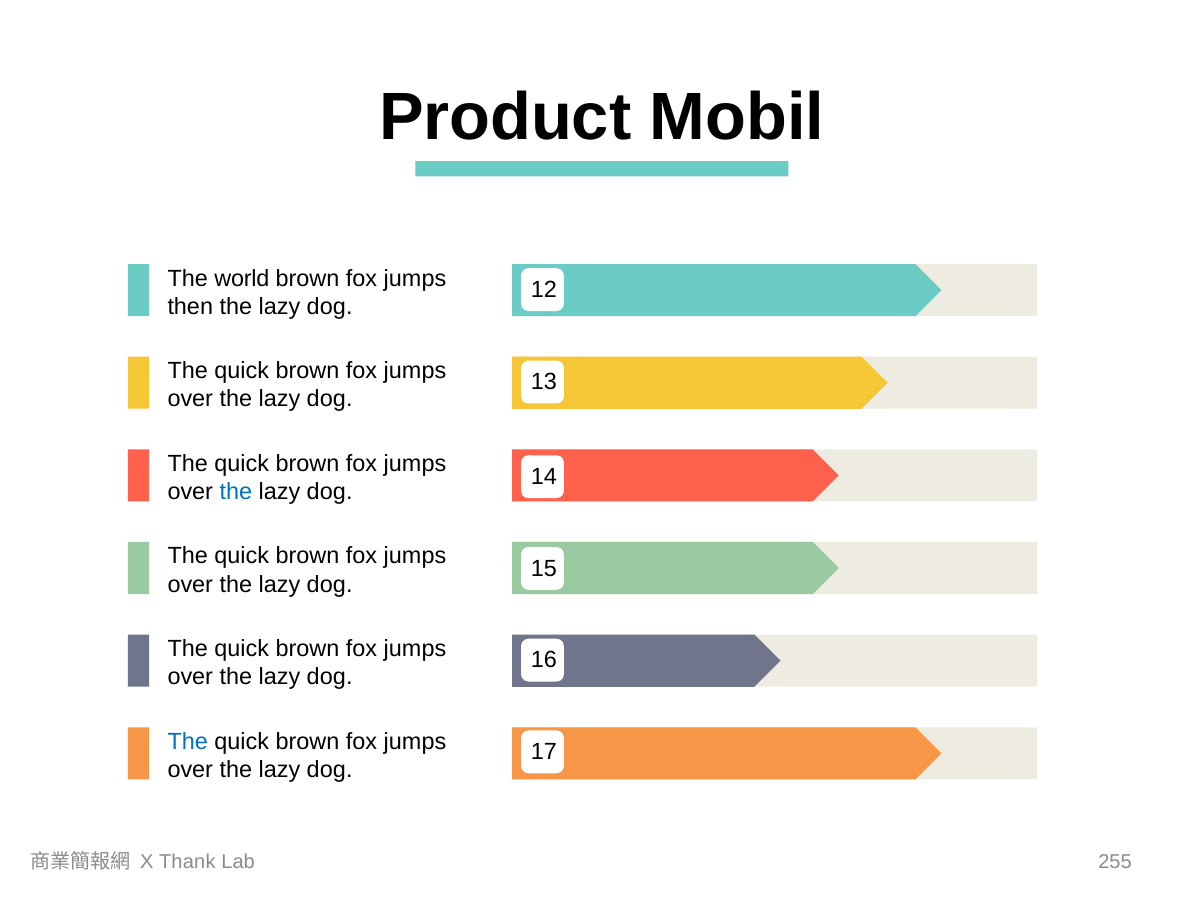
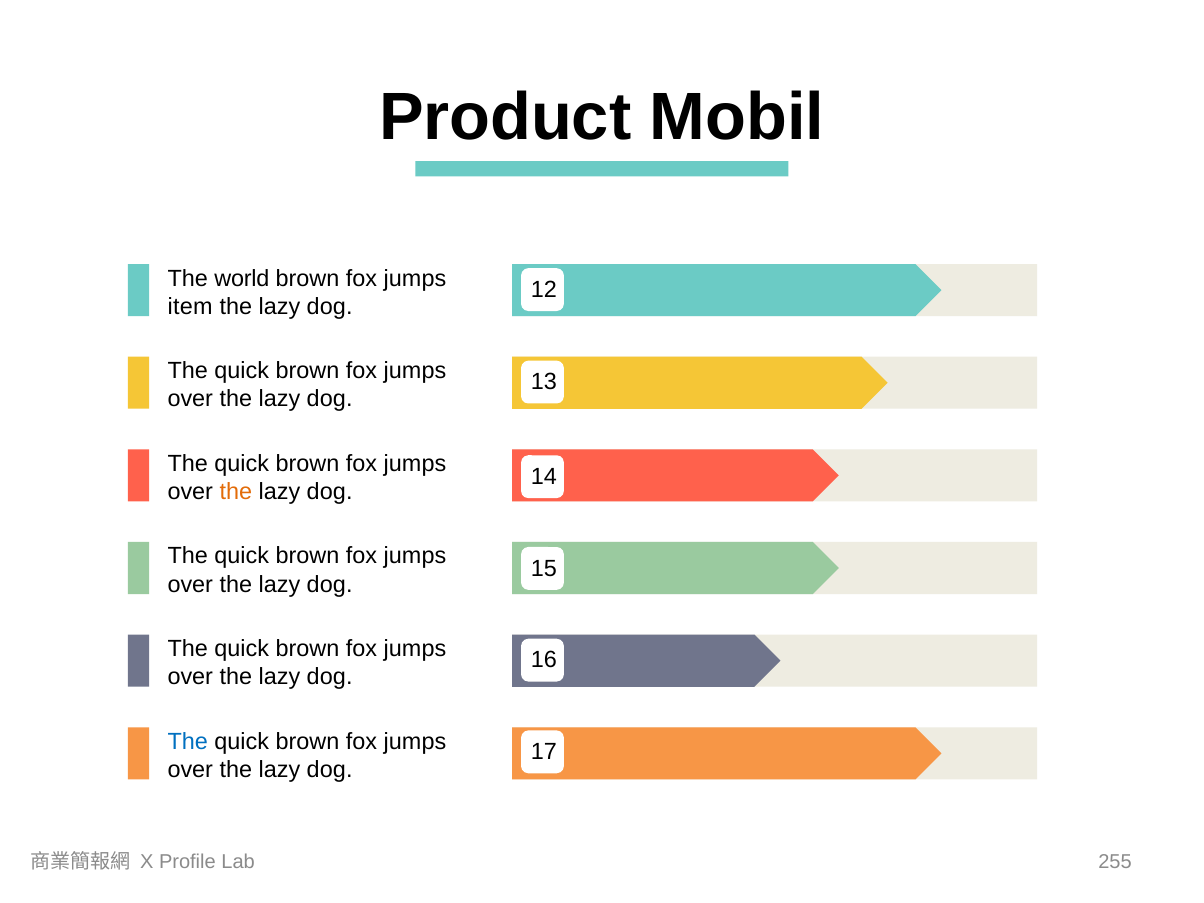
then: then -> item (190, 306)
the colour: blue -> orange (236, 492)
Thank: Thank -> Profile (187, 862)
